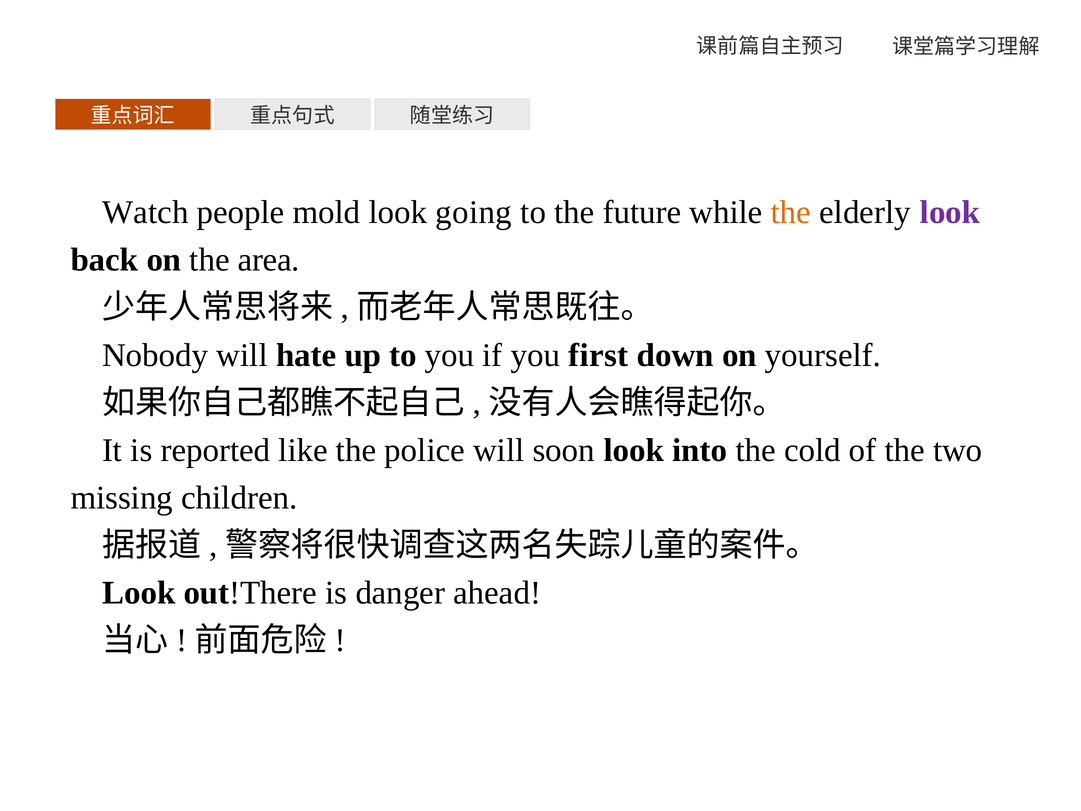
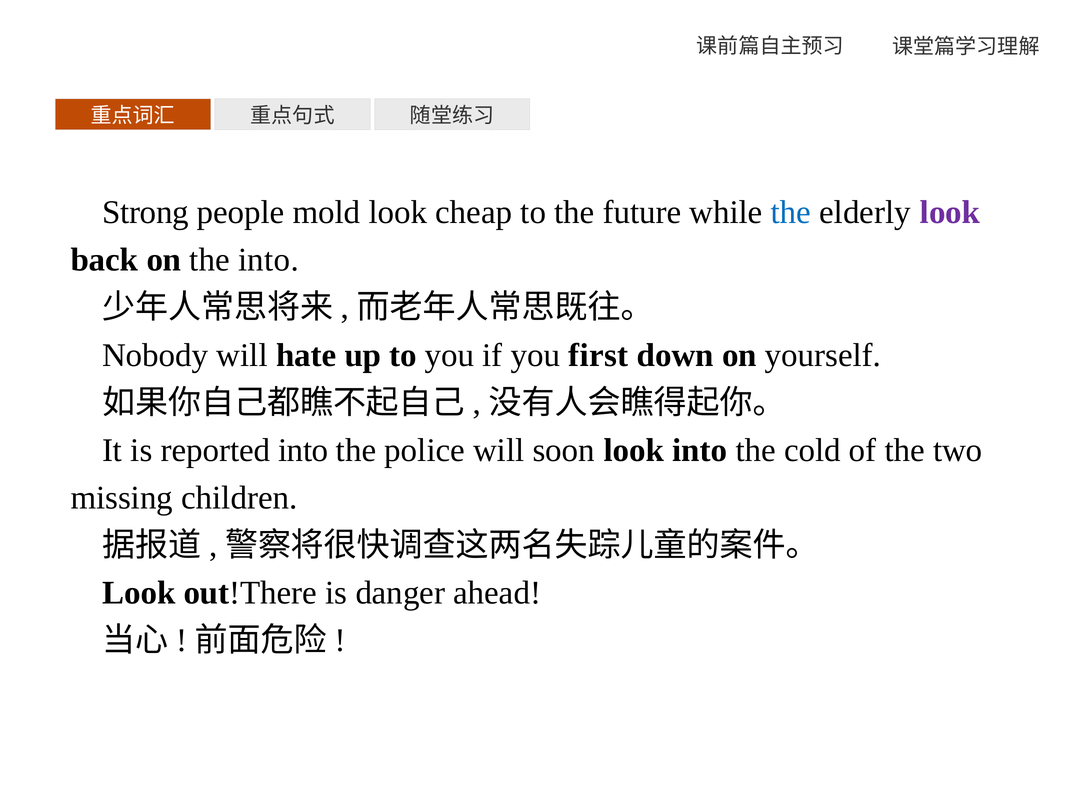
Watch: Watch -> Strong (146, 212)
going: going -> cheap (474, 212)
the colour: orange -> blue (791, 212)
the area: area -> into (268, 260)
reported like: like -> into (303, 450)
